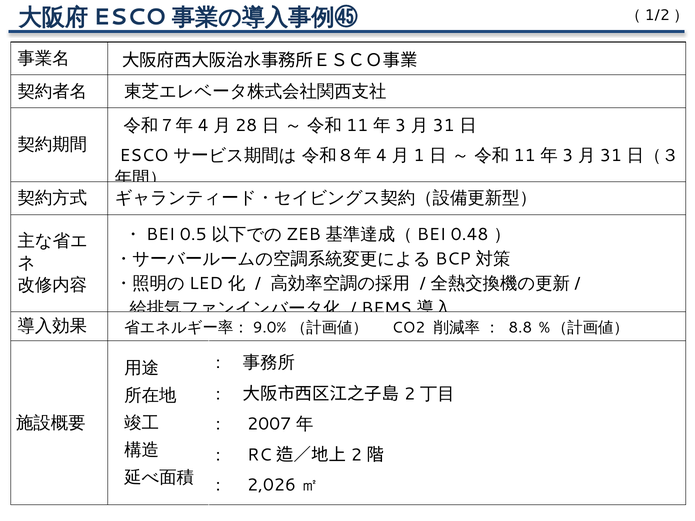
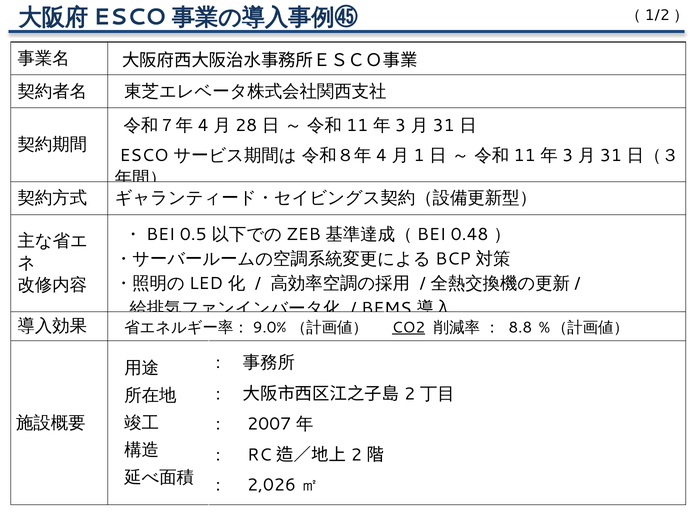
CO2 underline: none -> present (409, 328)
